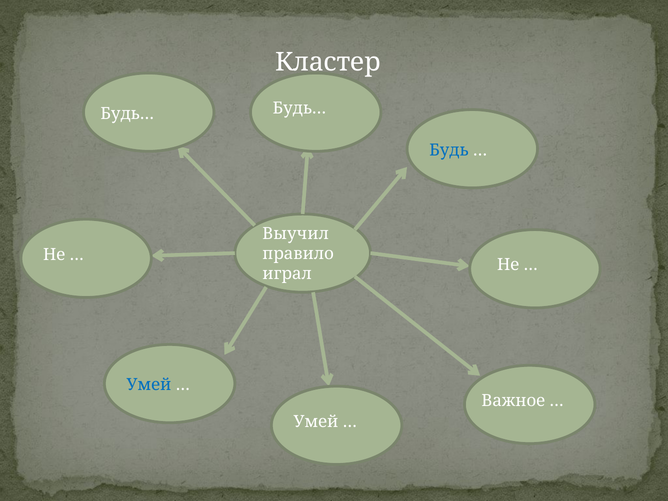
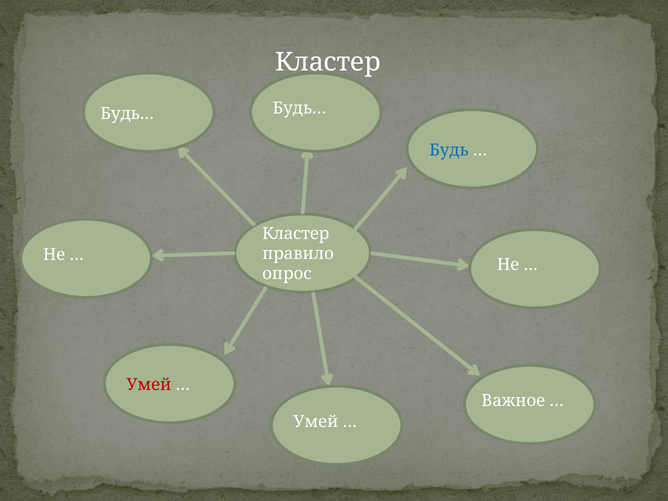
Выучил: Выучил -> Кластер (296, 234)
играл: играл -> опрос (287, 274)
Умей colour: blue -> red (149, 385)
